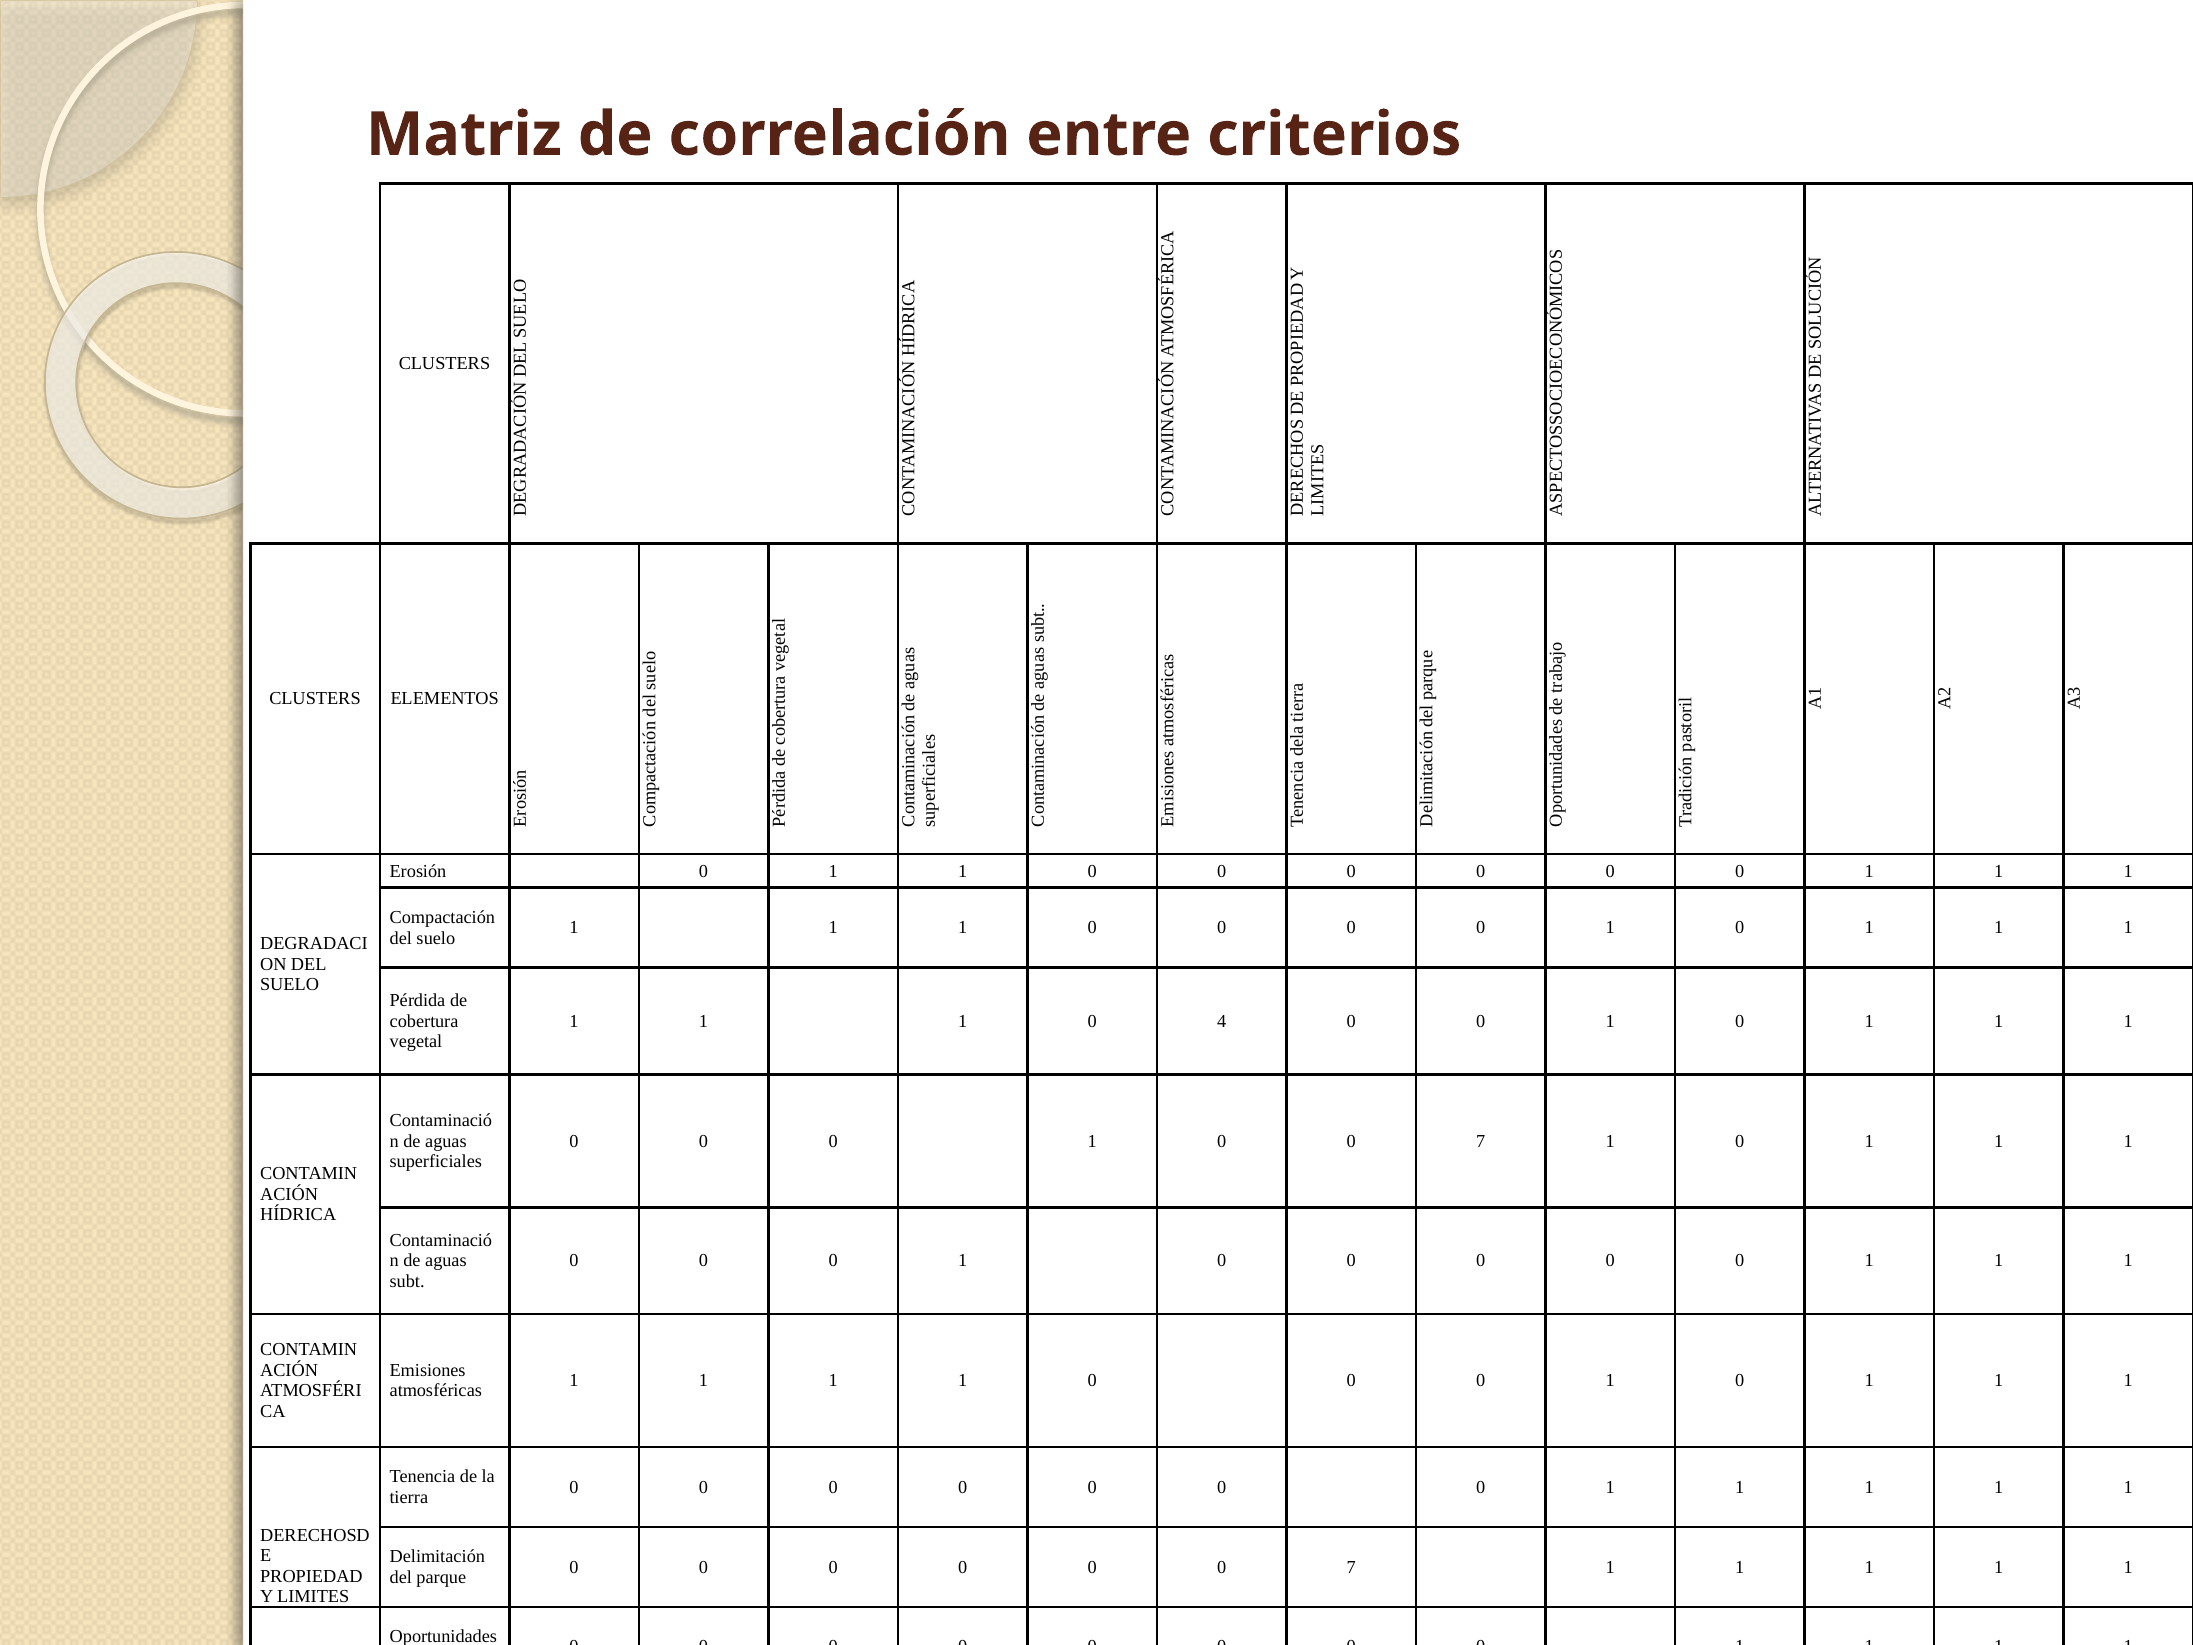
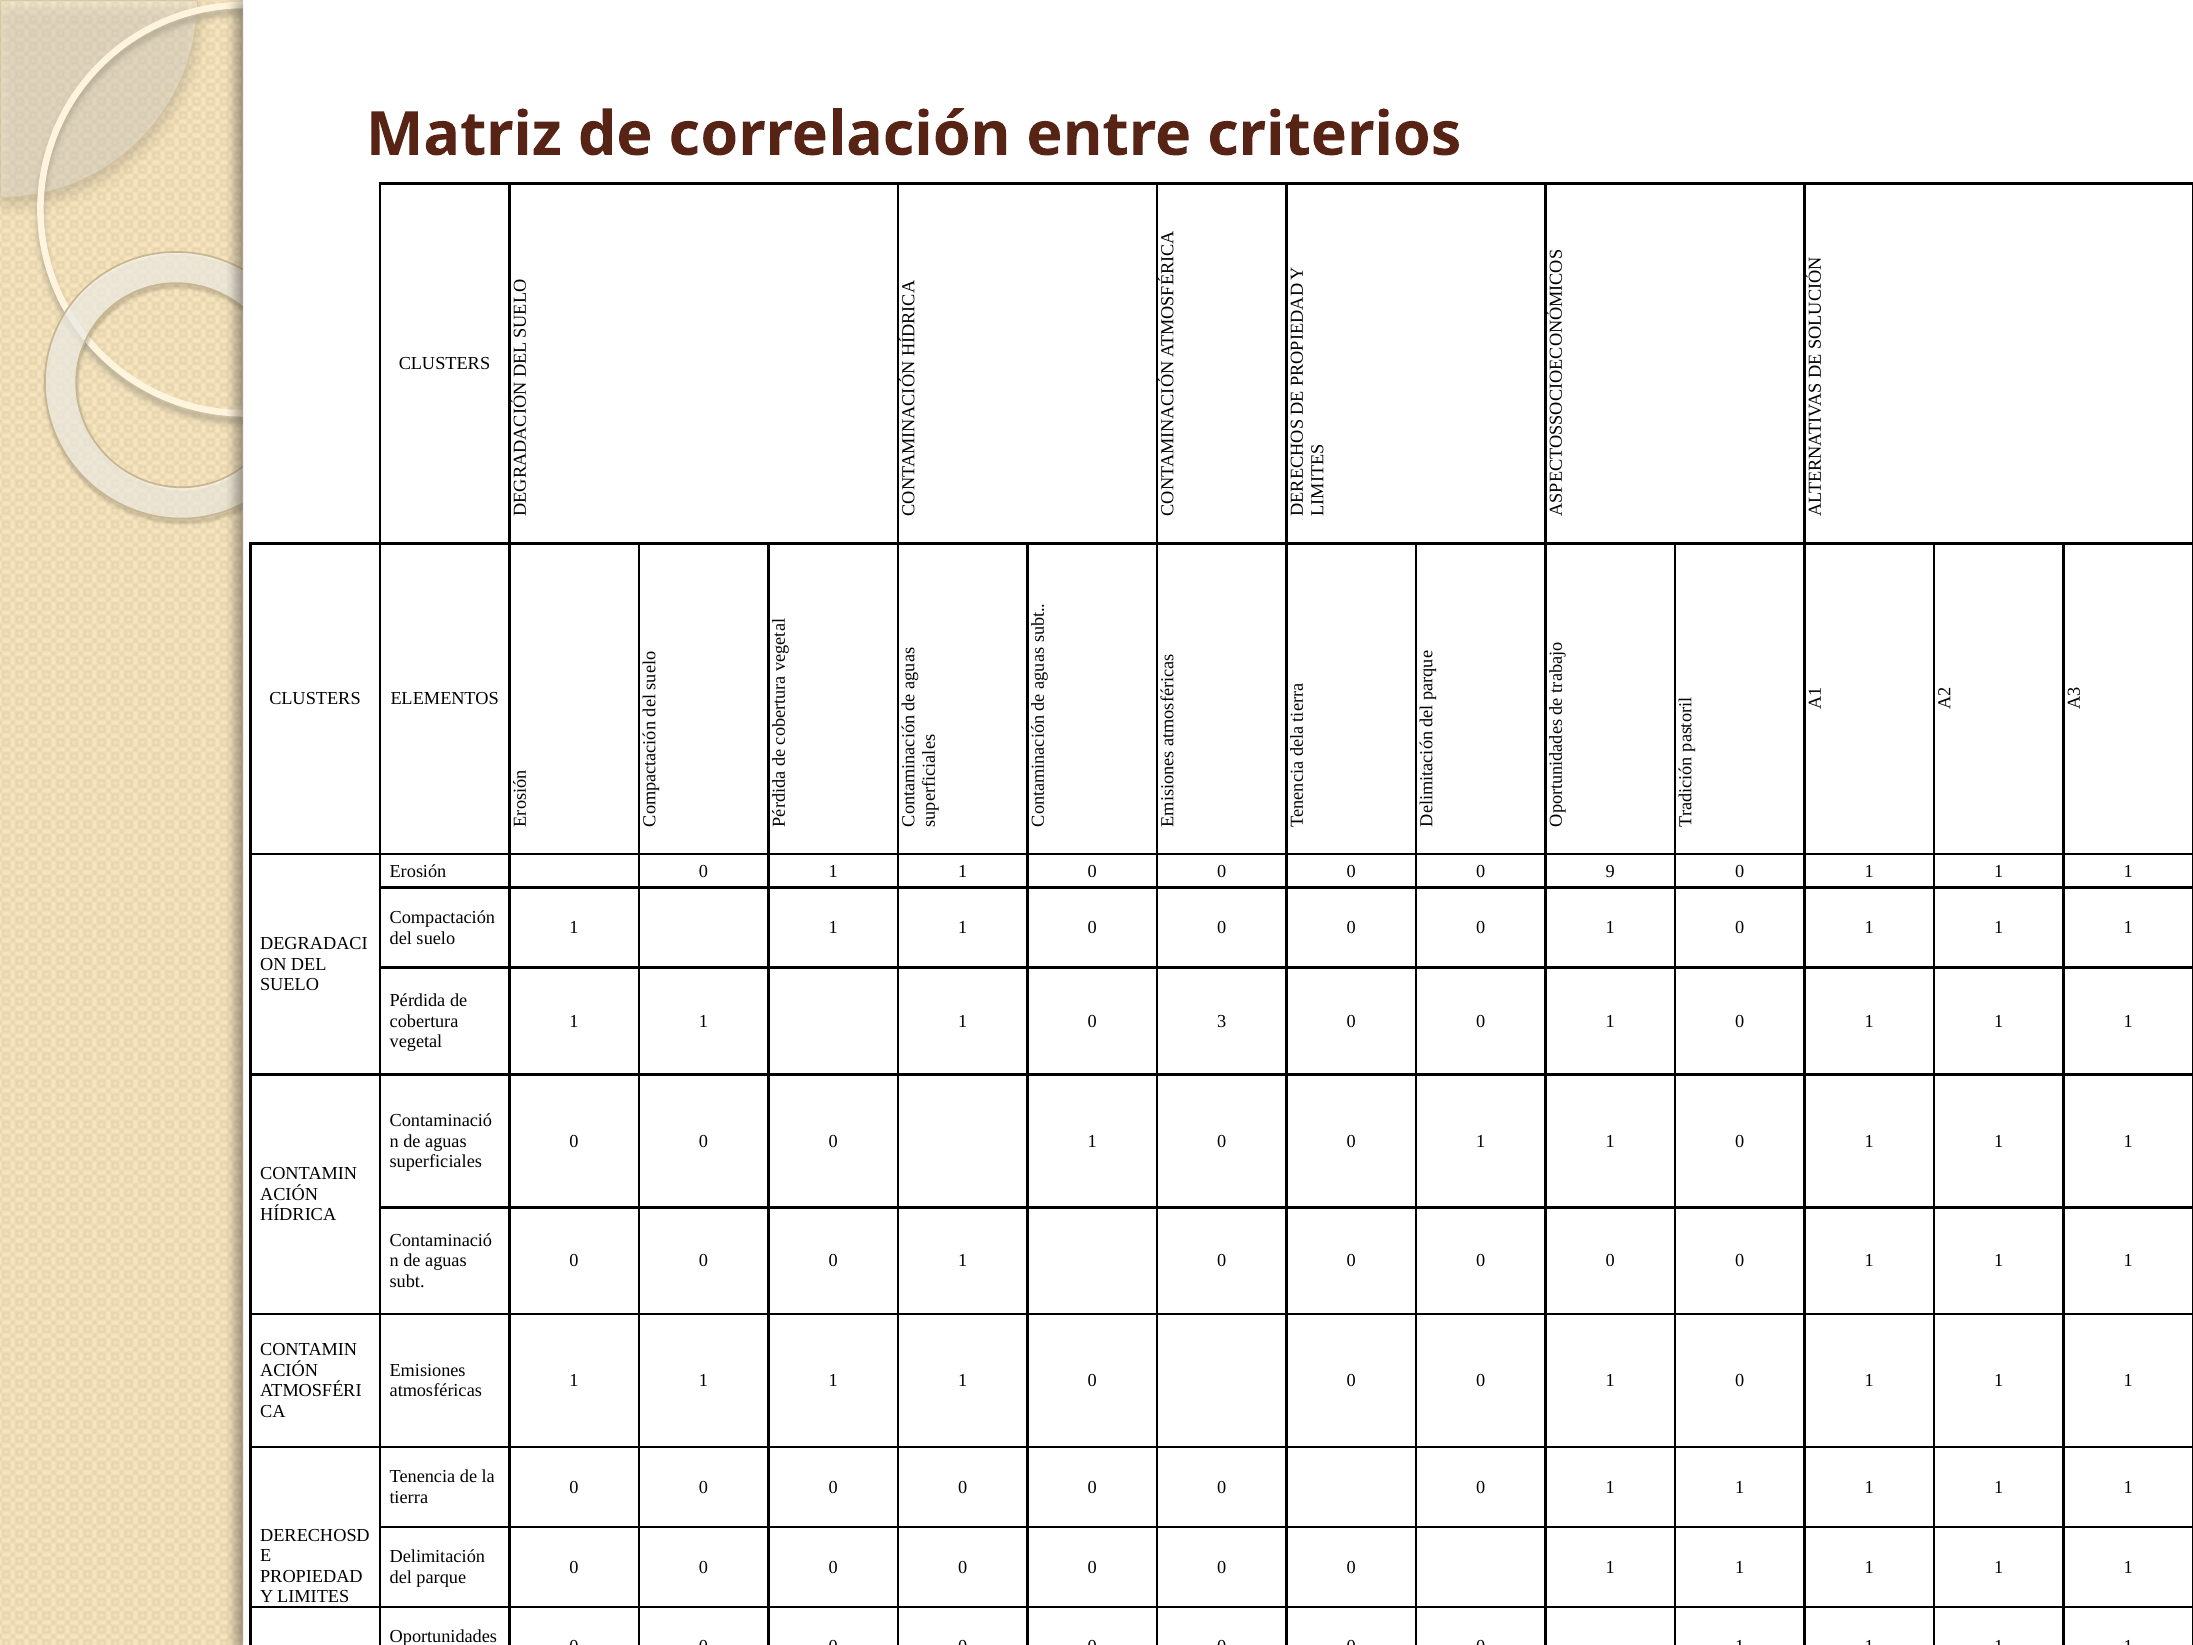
0: 0 -> 9 (1610, 871)
0 4: 4 -> 3 (1222, 1021)
1 0 0 7: 7 -> 1 (1481, 1141)
7: 7 -> 0 (1351, 1567)
